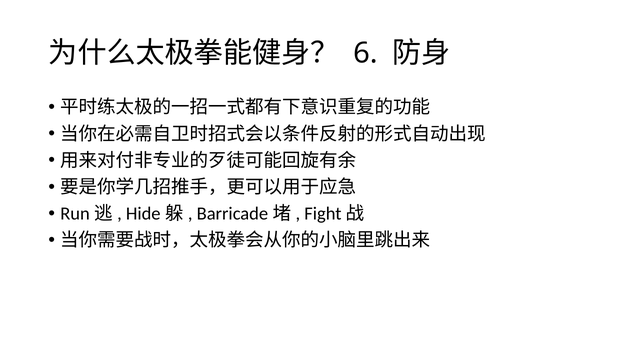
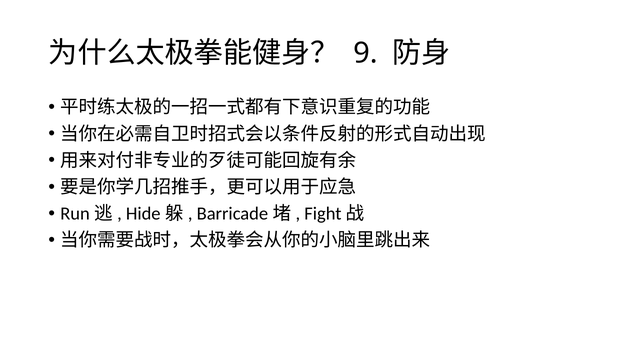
6: 6 -> 9 (365, 53)
